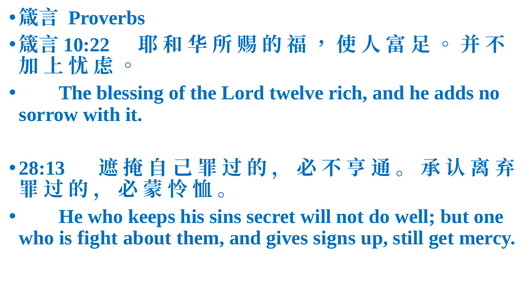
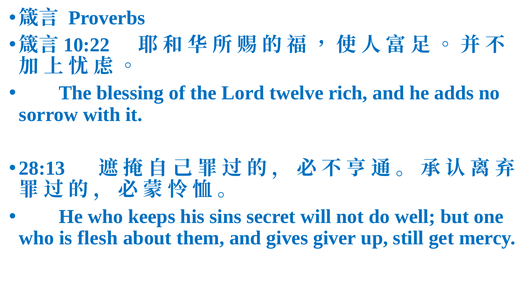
fight: fight -> flesh (98, 238)
signs: signs -> giver (335, 238)
